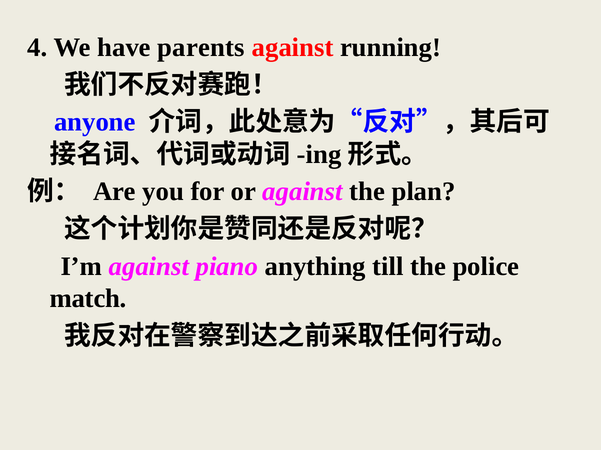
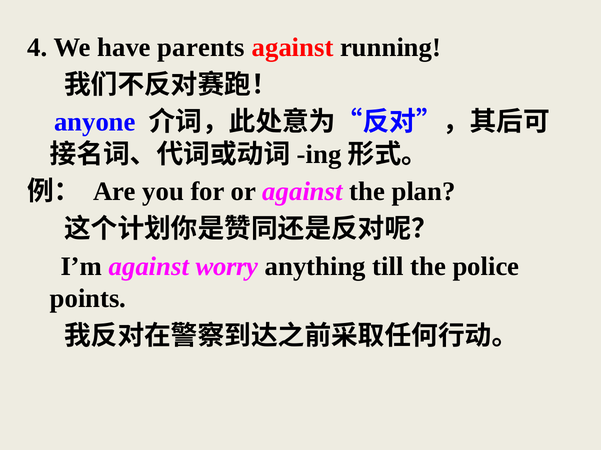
piano: piano -> worry (227, 267)
match: match -> points (88, 299)
